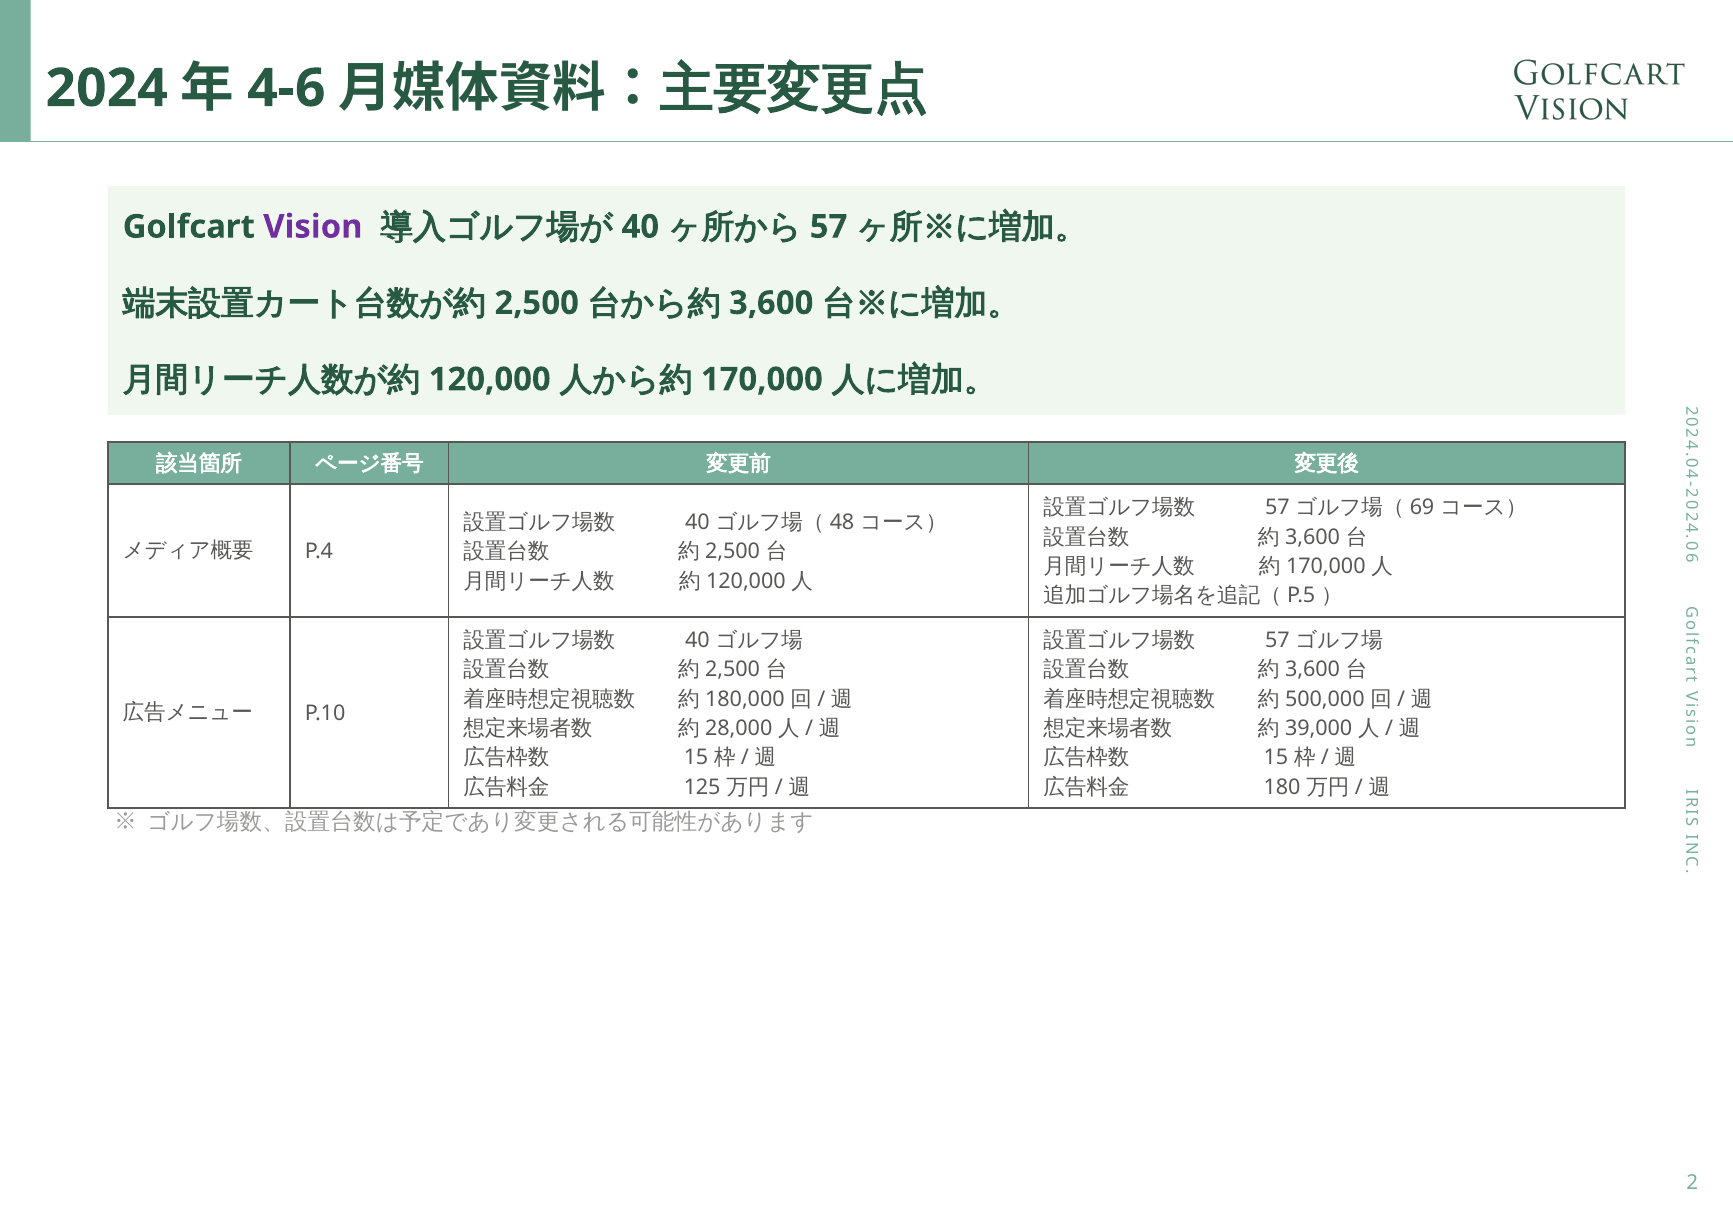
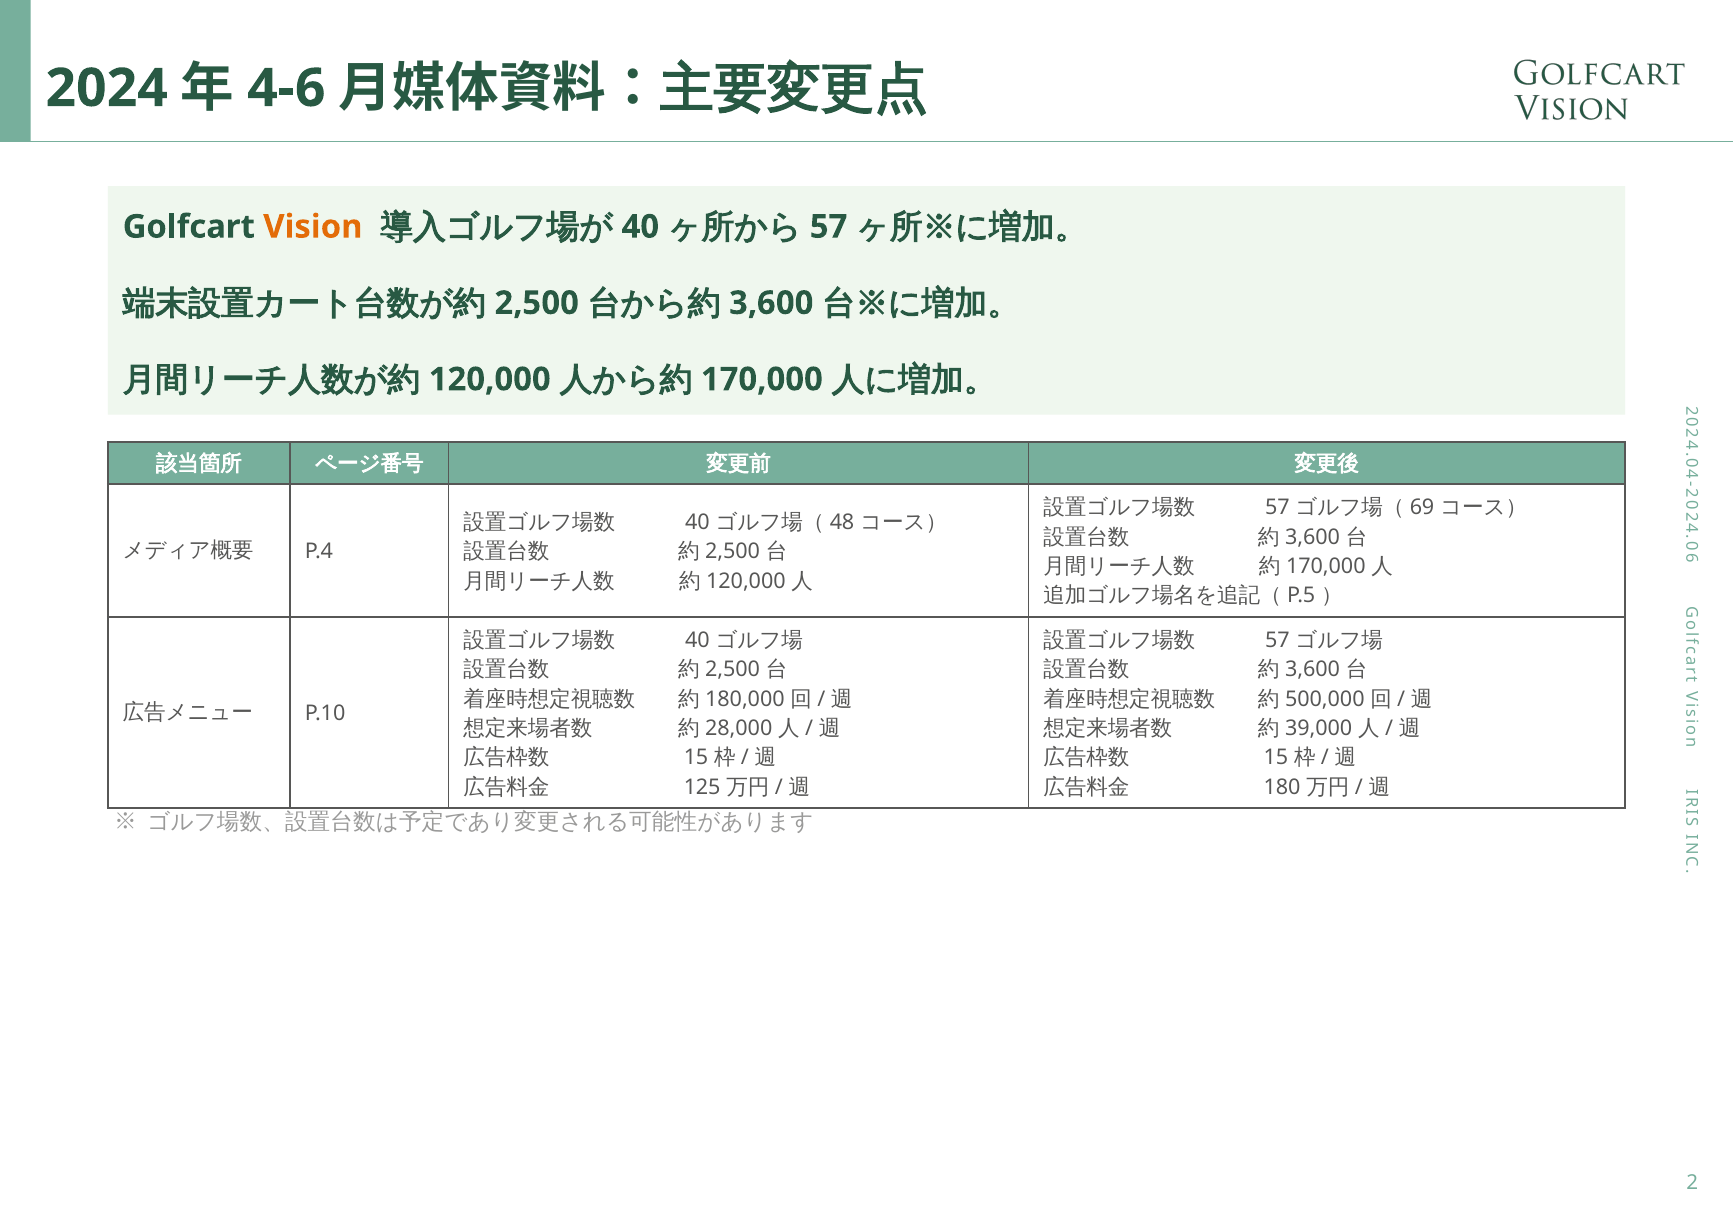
Vision colour: purple -> orange (313, 227)
